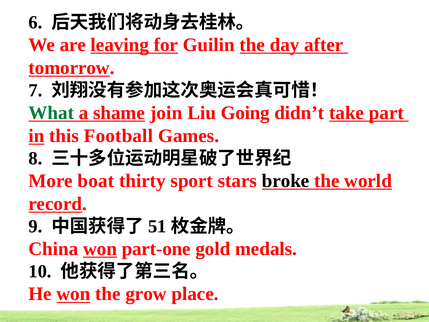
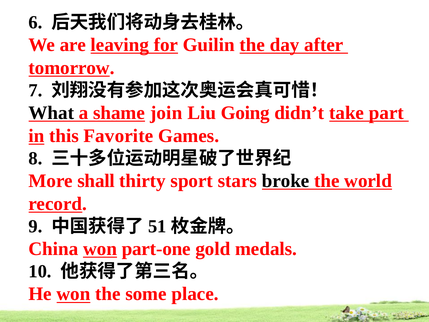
What colour: green -> black (51, 113)
Football: Football -> Favorite (118, 136)
boat: boat -> shall (96, 181)
grow: grow -> some (146, 294)
